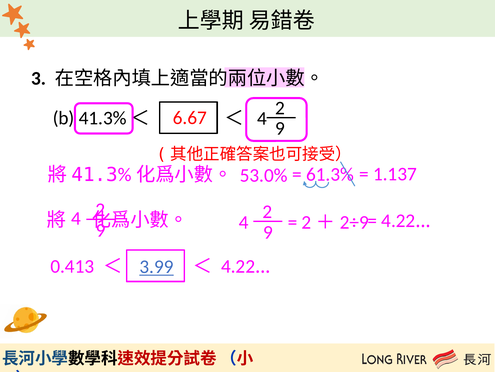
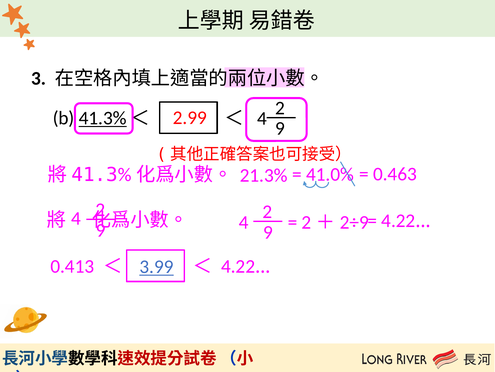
6.67: 6.67 -> 2.99 (190, 118)
41.3% underline: none -> present (103, 118)
1.137: 1.137 -> 0.463 (395, 174)
61.3%: 61.3% -> 41.0% (330, 174)
53.0%: 53.0% -> 21.3% (264, 175)
